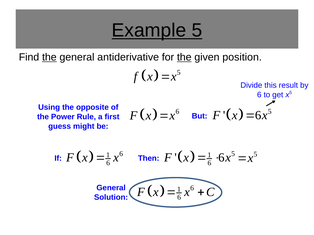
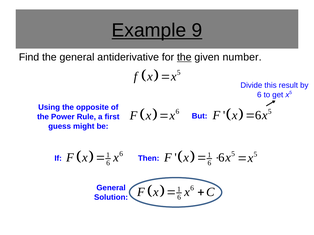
Example 5: 5 -> 9 (197, 30)
the underline: present -> none (49, 57)
position: position -> number (242, 57)
